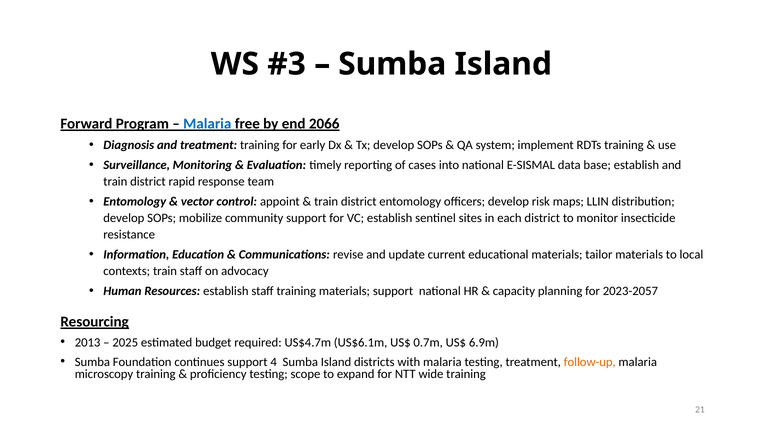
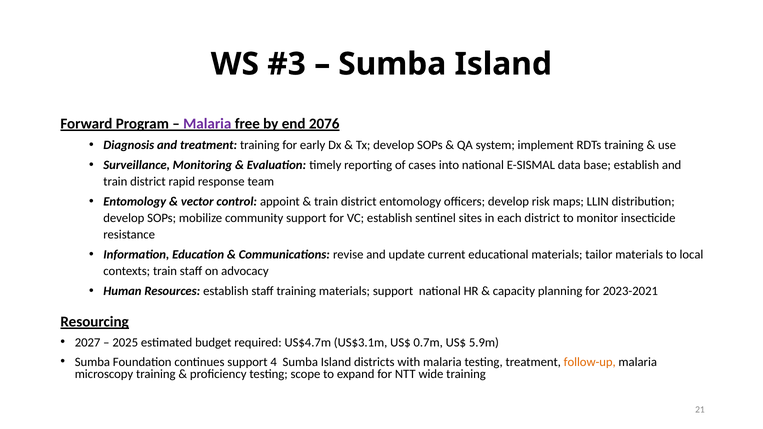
Malaria colour: blue -> purple (207, 124)
2066: 2066 -> 2076 (324, 124)
2023-2057: 2023-2057 -> 2023-2021 (630, 291)
2013: 2013 -> 2027 (88, 342)
US$6.1m: US$6.1m -> US$3.1m (361, 342)
6.9m: 6.9m -> 5.9m (484, 342)
